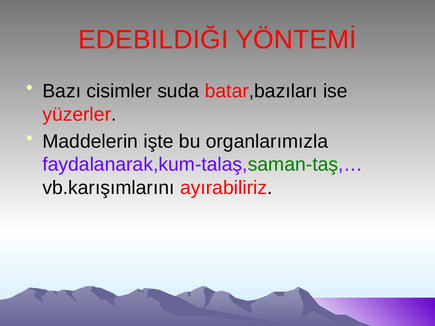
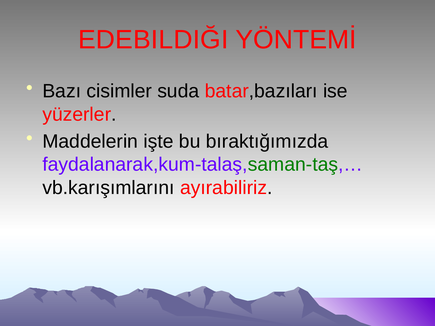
organlarımızla: organlarımızla -> bıraktığımızda (267, 142)
